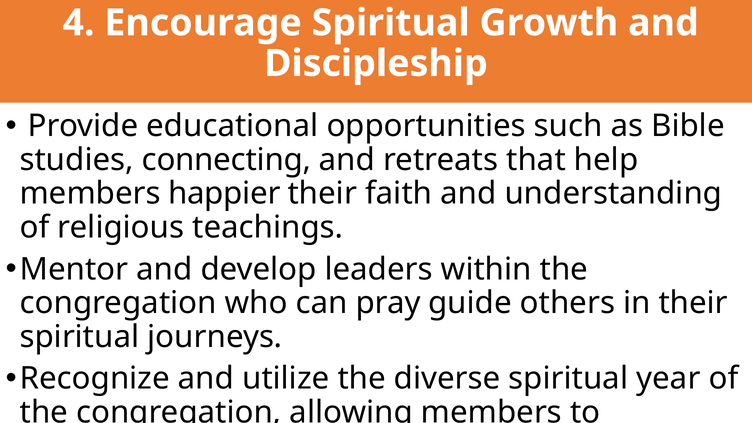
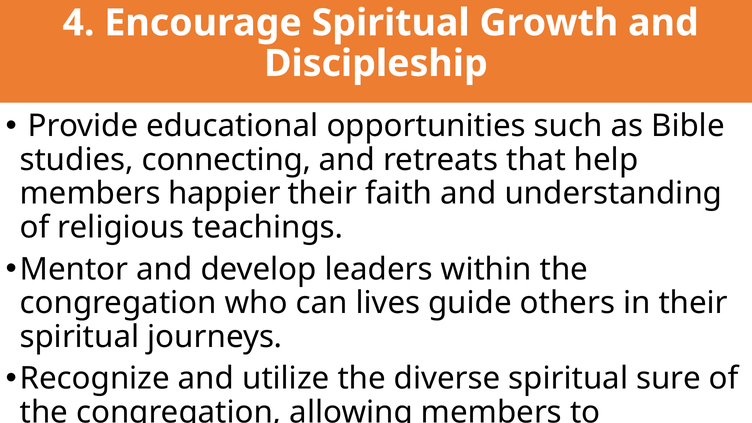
pray: pray -> lives (388, 303)
year: year -> sure (668, 379)
